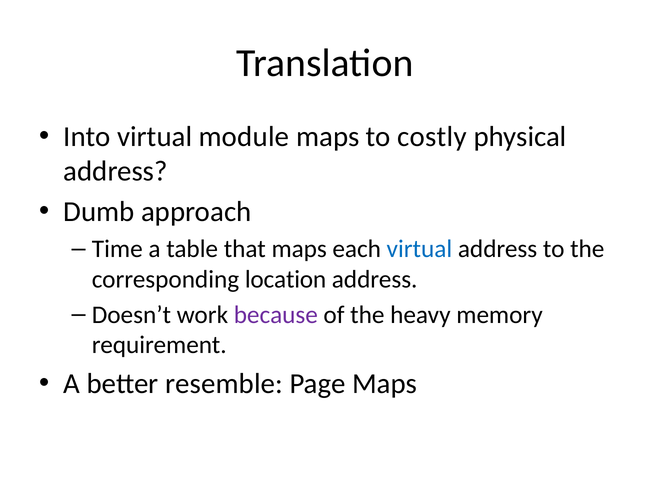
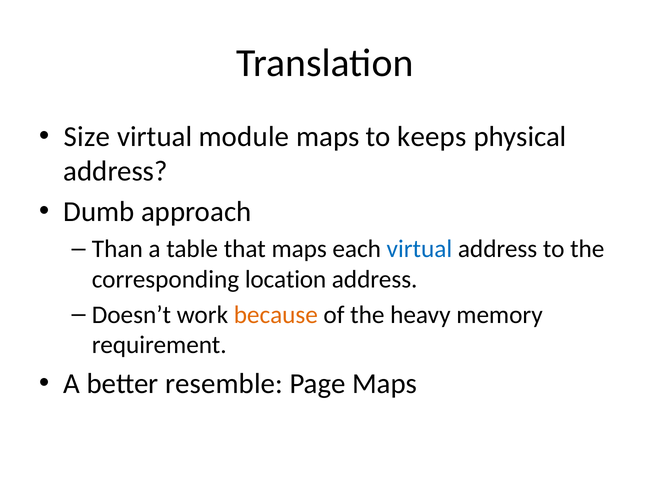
Into: Into -> Size (87, 136)
costly: costly -> keeps (432, 136)
Time: Time -> Than (117, 249)
because colour: purple -> orange (276, 314)
